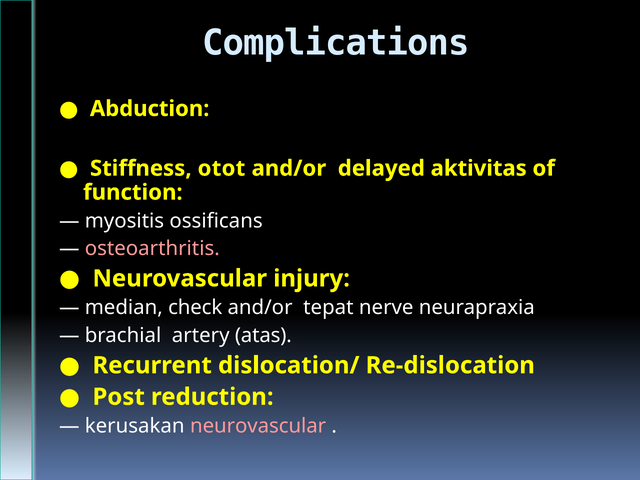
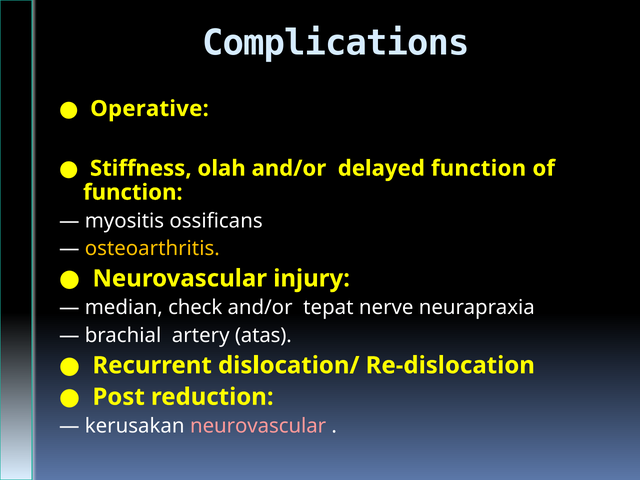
Abduction: Abduction -> Operative (150, 109)
otot: otot -> olah (222, 168)
delayed aktivitas: aktivitas -> function (479, 168)
osteoarthritis colour: pink -> yellow (152, 248)
